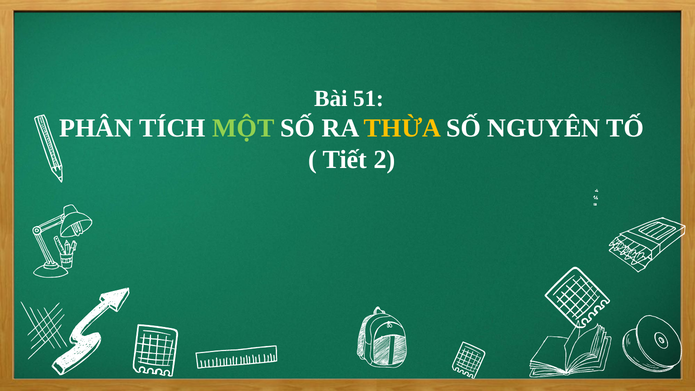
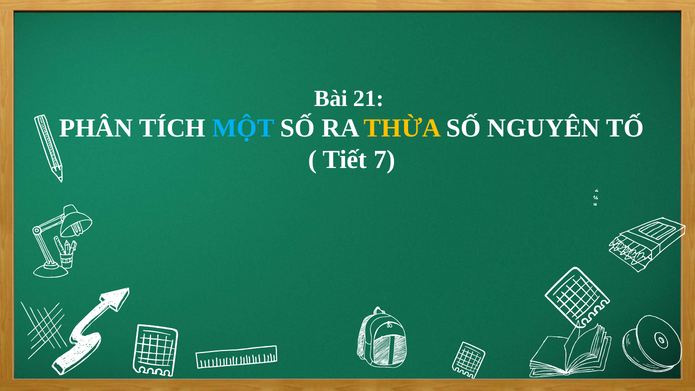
51: 51 -> 21 (369, 99)
MỘT colour: light green -> light blue (243, 128)
2: 2 -> 7 (385, 160)
